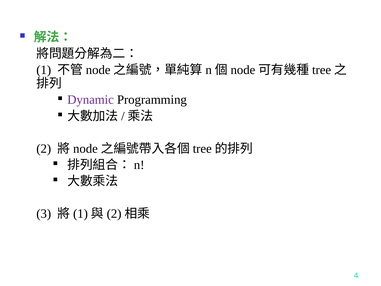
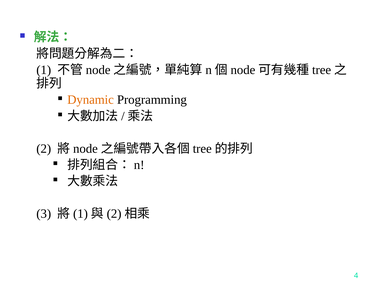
Dynamic colour: purple -> orange (91, 100)
